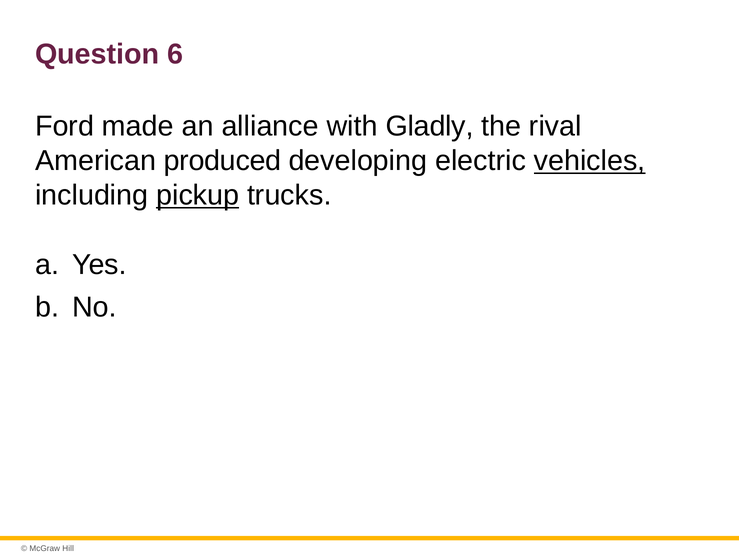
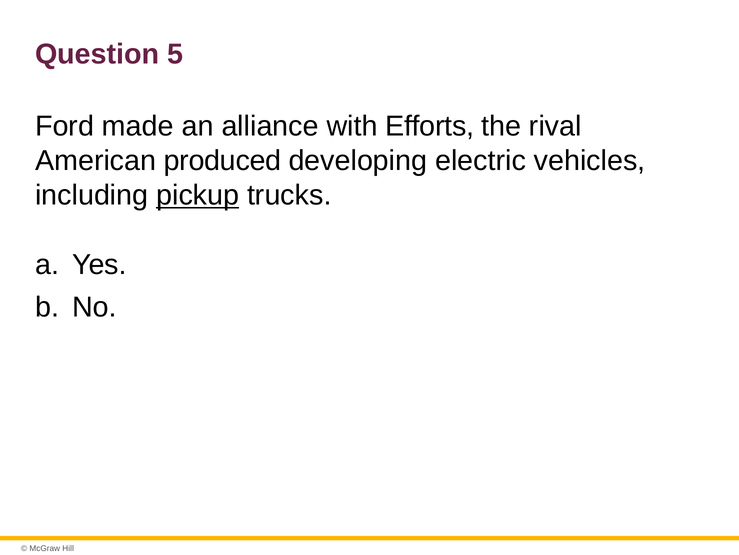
6: 6 -> 5 (175, 54)
Gladly: Gladly -> Efforts (430, 126)
vehicles underline: present -> none (590, 161)
